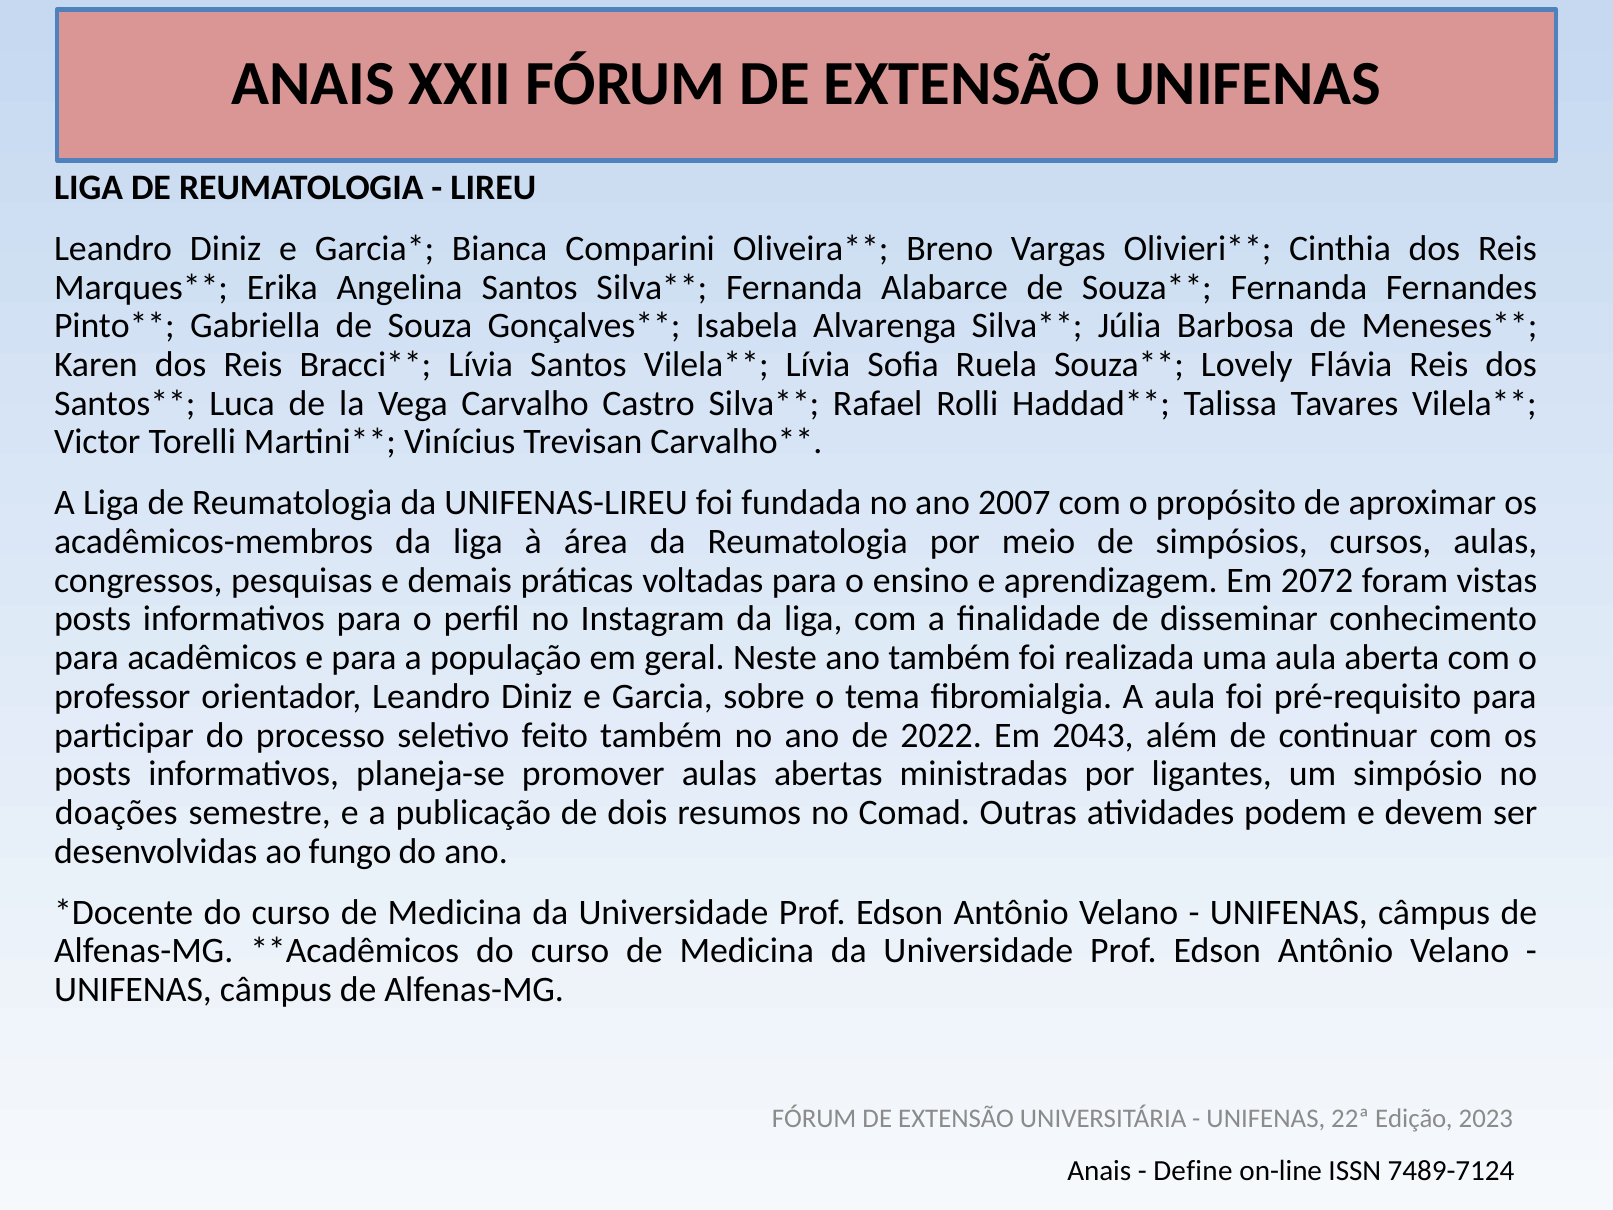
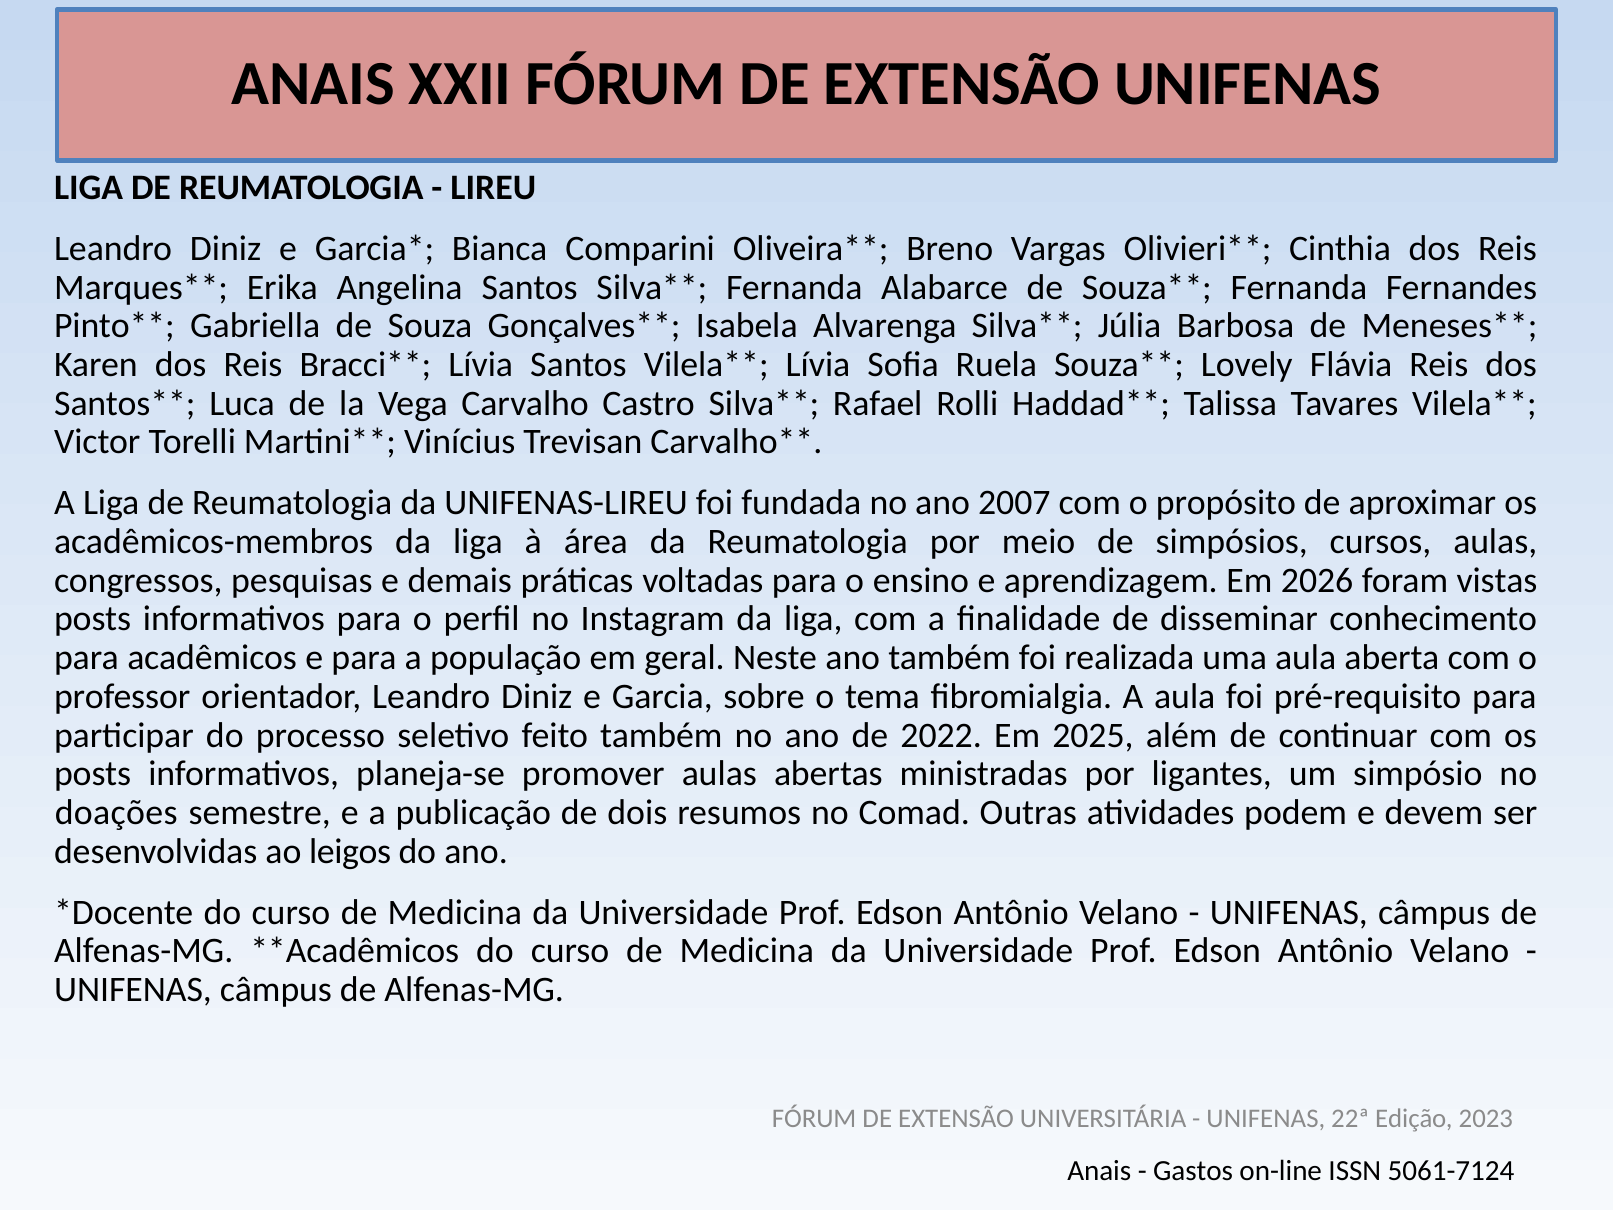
2072: 2072 -> 2026 (1317, 580)
2043: 2043 -> 2025 (1093, 735)
fungo: fungo -> leigos (350, 851)
Define: Define -> Gastos (1193, 1171)
7489-7124: 7489-7124 -> 5061-7124 (1451, 1171)
